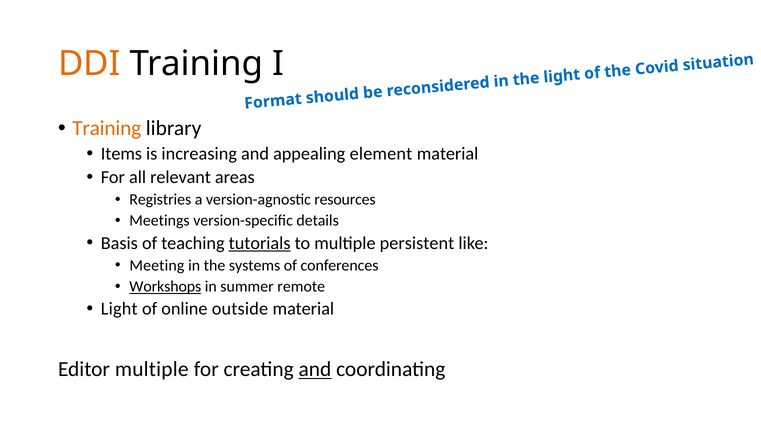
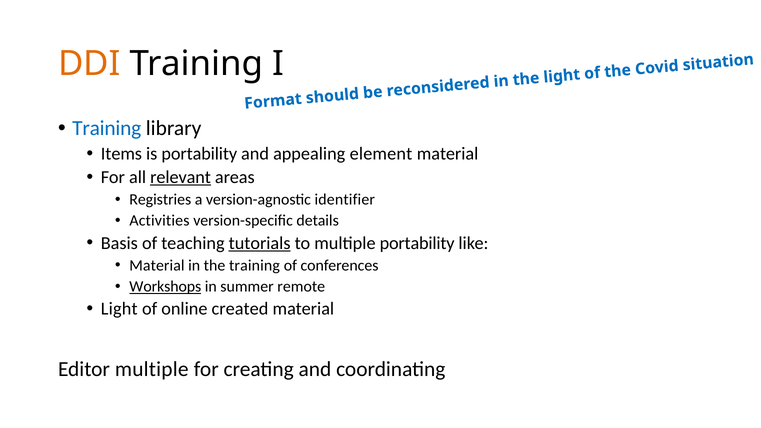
Training colour: orange -> blue (107, 128)
is increasing: increasing -> portability (199, 154)
relevant underline: none -> present (181, 177)
resources: resources -> identifier (345, 200)
Meetings: Meetings -> Activities (159, 221)
multiple persistent: persistent -> portability (417, 243)
Meeting: Meeting -> Material (157, 265)
the systems: systems -> training (254, 265)
outside: outside -> created (240, 309)
and underline: present -> none (315, 369)
